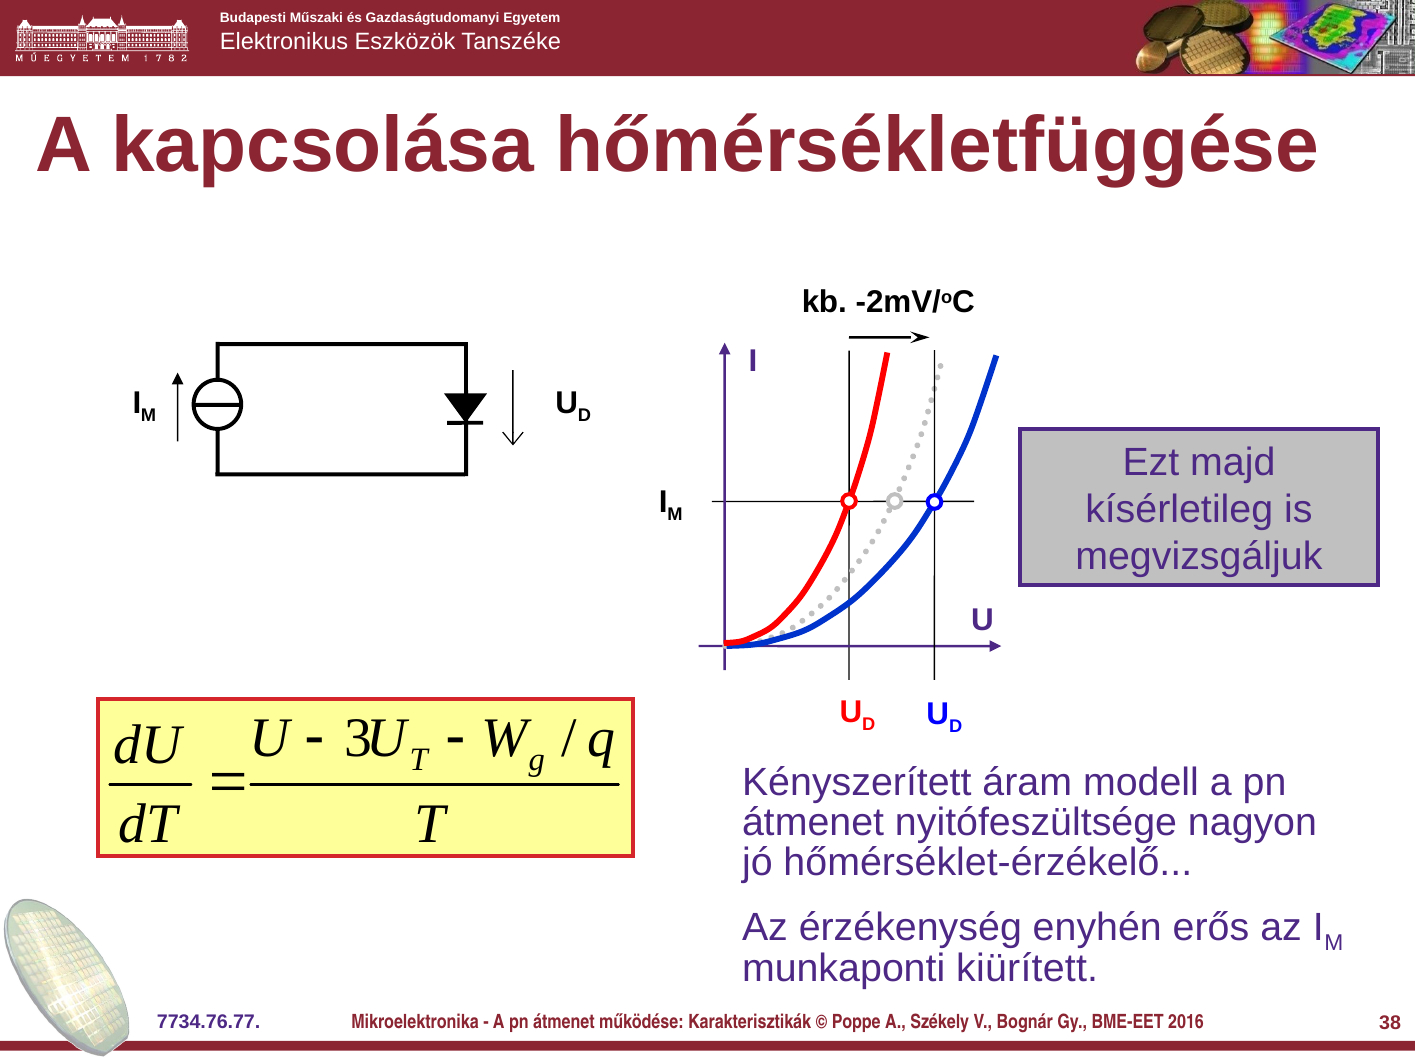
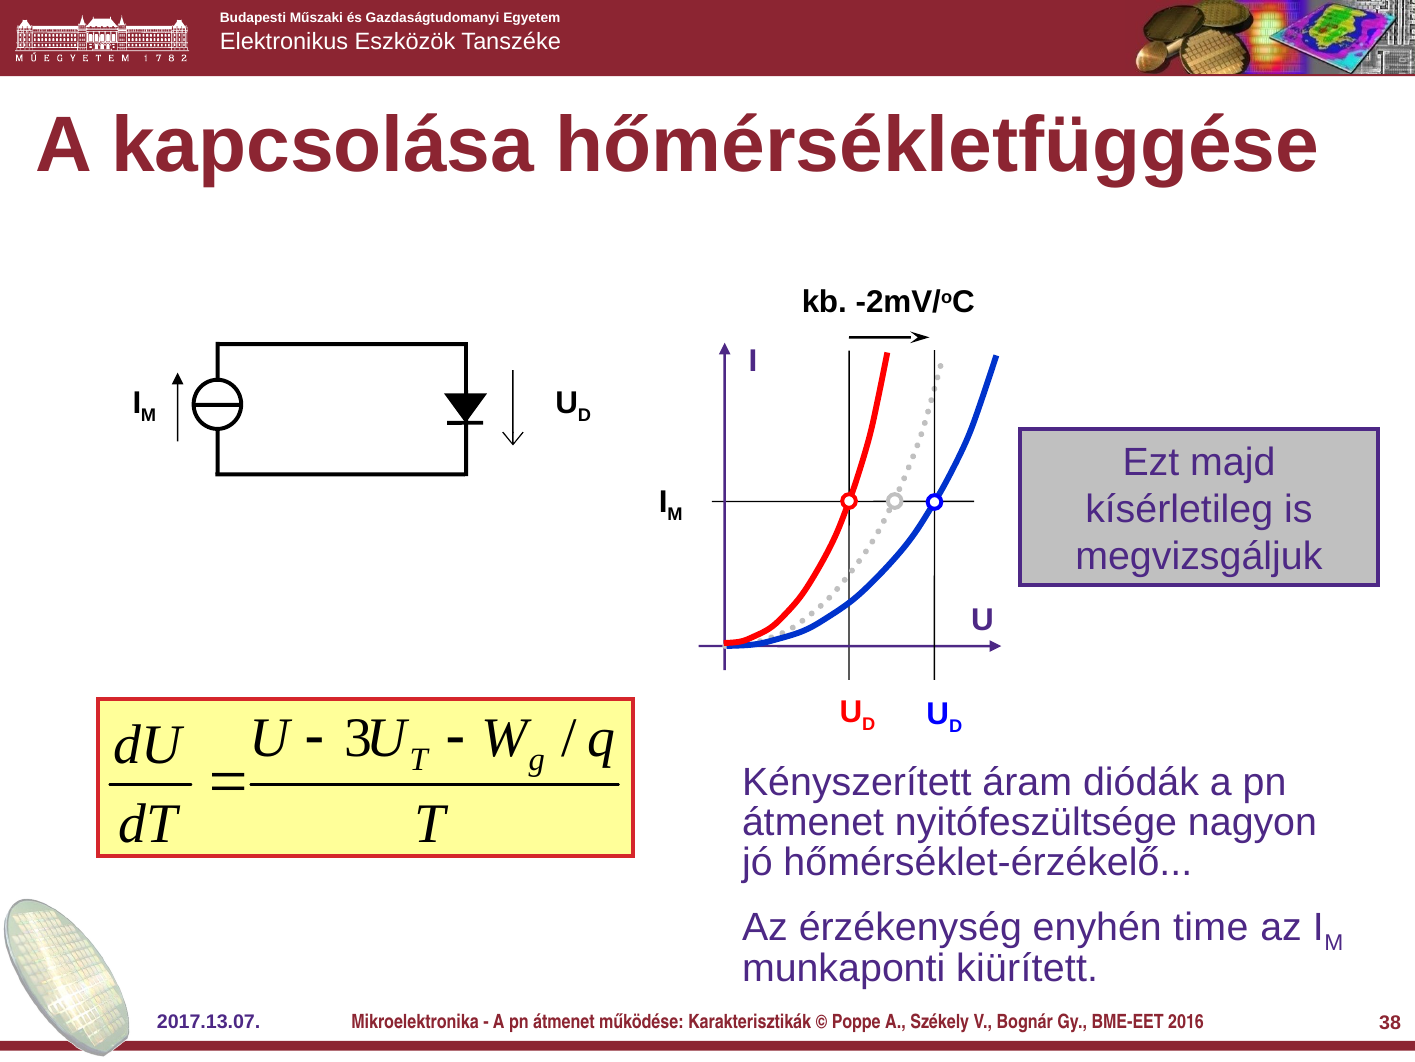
modell: modell -> diódák (1141, 782)
erős: erős -> time (1211, 927)
7734.76.77: 7734.76.77 -> 2017.13.07 (209, 1021)
